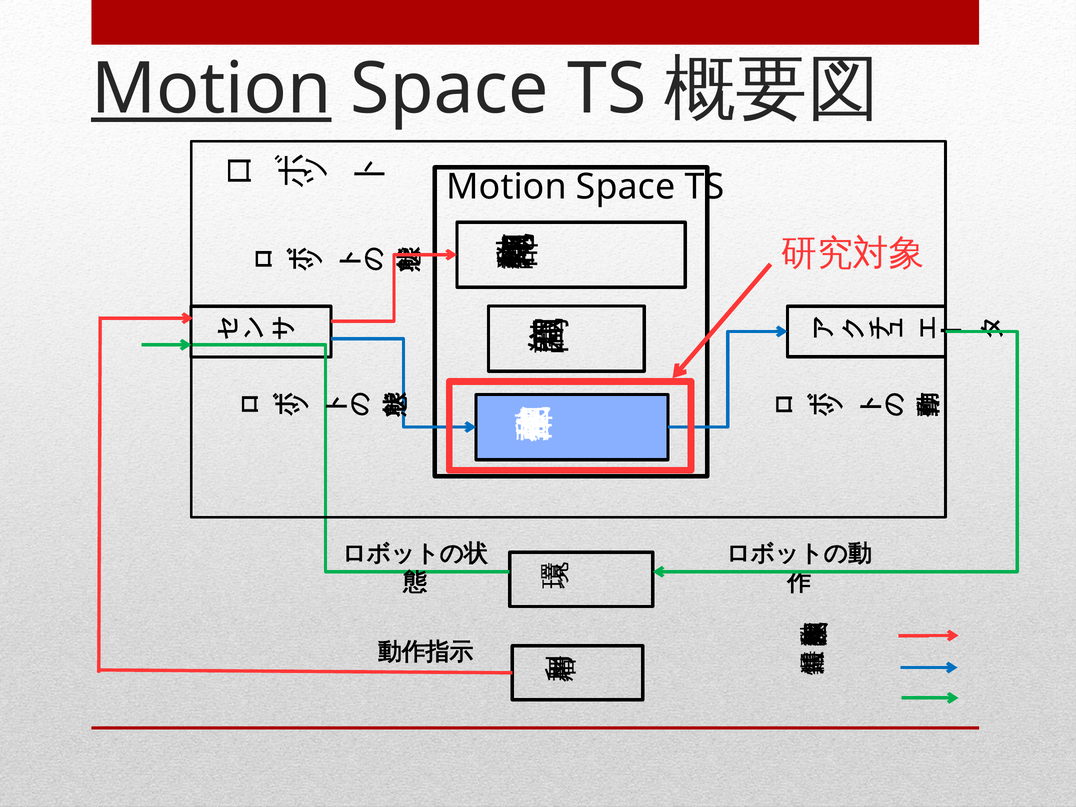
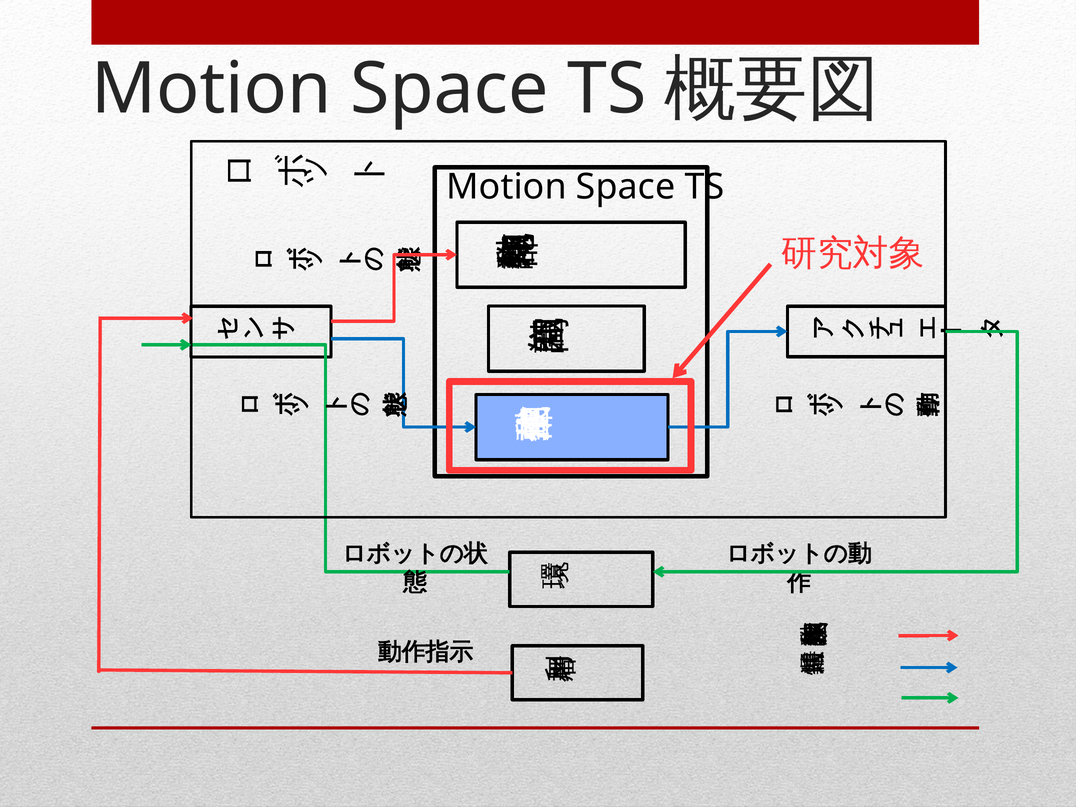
Motion underline: present -> none (211, 89)
